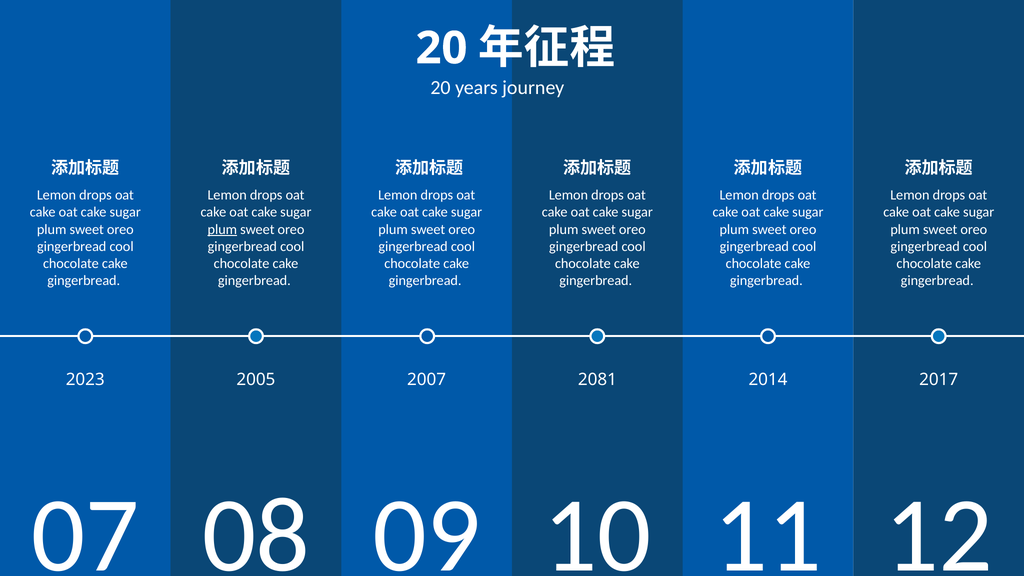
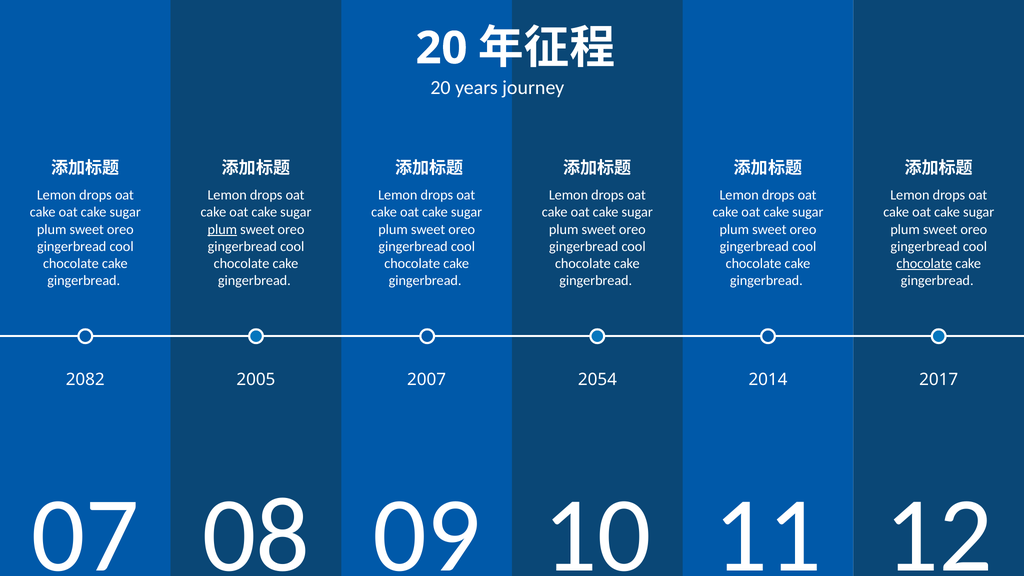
chocolate underline: none -> present (924, 264)
2023: 2023 -> 2082 (85, 380)
2081: 2081 -> 2054 (597, 380)
